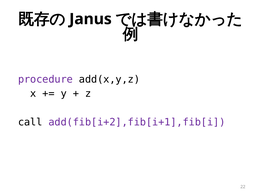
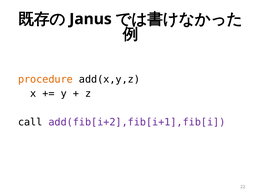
procedure colour: purple -> orange (45, 79)
